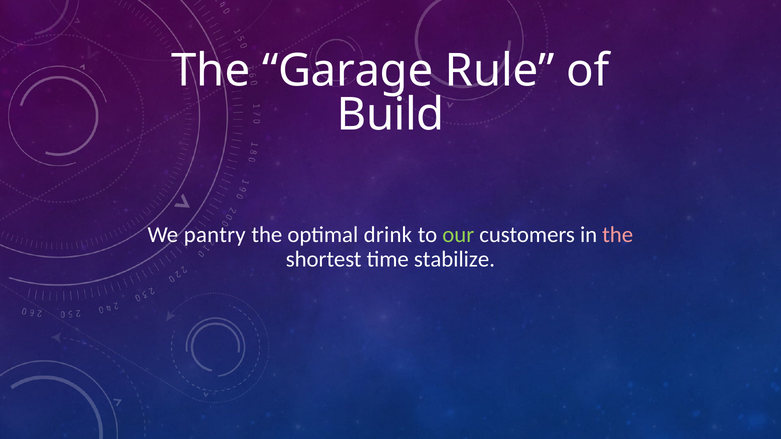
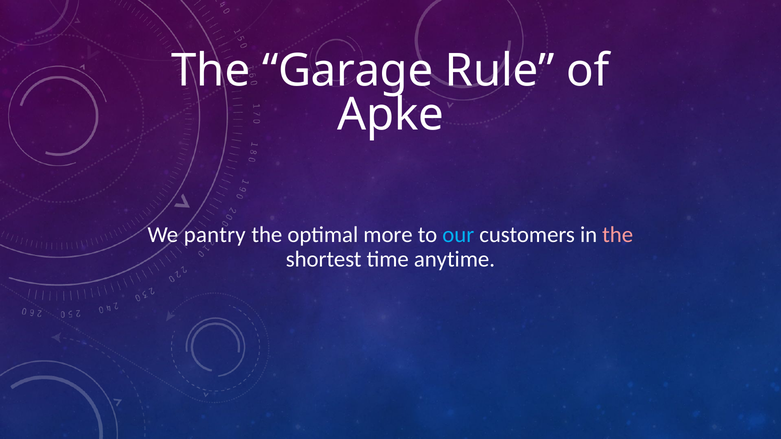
Build: Build -> Apke (391, 115)
drink: drink -> more (388, 235)
our colour: light green -> light blue (458, 235)
stabilize: stabilize -> anytime (454, 259)
